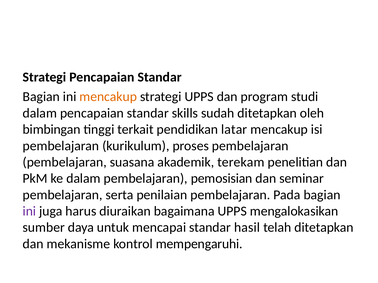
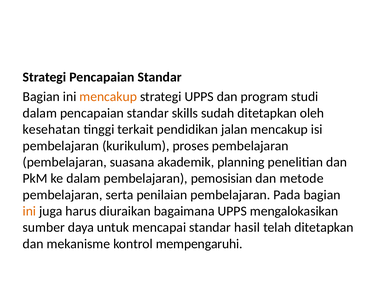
bimbingan: bimbingan -> kesehatan (52, 130)
latar: latar -> jalan (234, 130)
terekam: terekam -> planning (241, 162)
seminar: seminar -> metode (302, 179)
ini colour: purple -> orange (29, 212)
